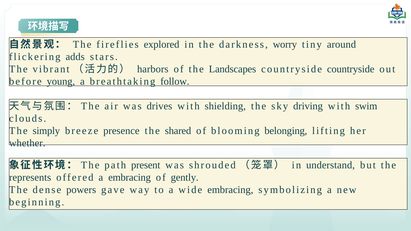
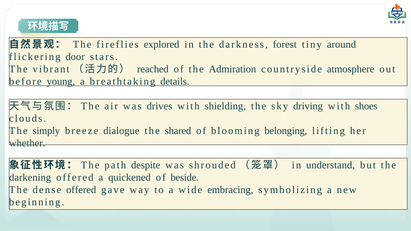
worry: worry -> forest (285, 45)
adds: adds -> door (75, 57)
harbors: harbors -> reached (153, 69)
Landscapes: Landscapes -> Admiration (232, 69)
countryside countryside: countryside -> atmosphere (351, 69)
follow: follow -> details (175, 82)
swim: swim -> shoes (366, 106)
presence: presence -> dialogue (121, 131)
present: present -> despite (146, 165)
represents: represents -> darkening (30, 178)
a embracing: embracing -> quickened (129, 178)
gently: gently -> beside (185, 178)
dense powers: powers -> offered (81, 190)
